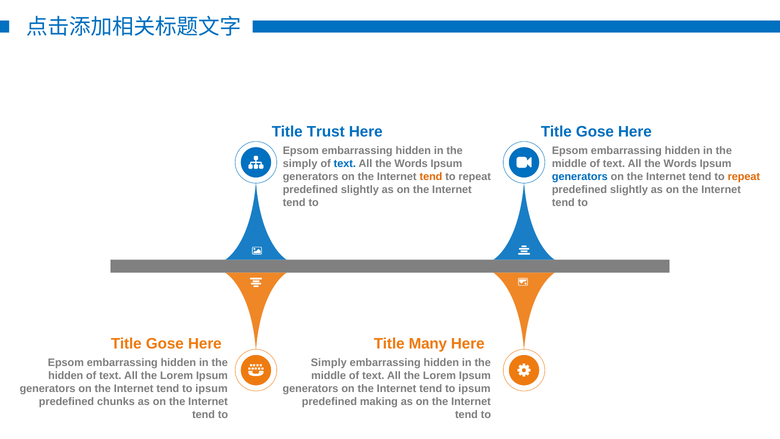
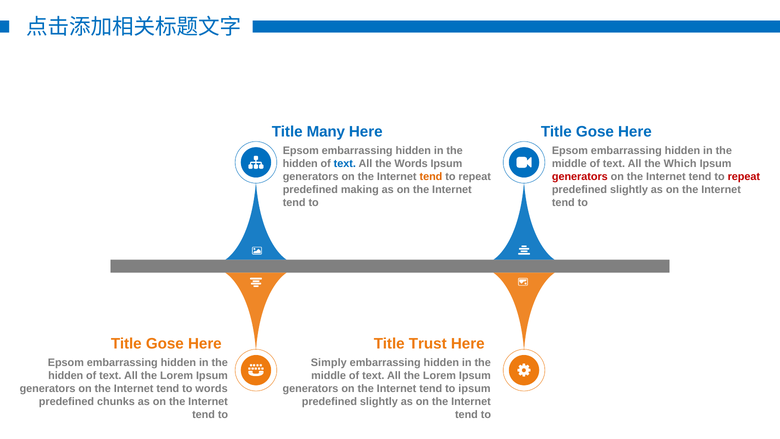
Trust: Trust -> Many (326, 132)
simply: simply -> hidden (300, 164)
Words: Words -> Which (680, 164)
generators colour: blue -> red (580, 177)
repeat colour: orange -> red (744, 177)
slightly: slightly -> making (360, 190)
Many: Many -> Trust (428, 344)
ipsum: ipsum -> words (212, 388)
making: making -> slightly (379, 401)
